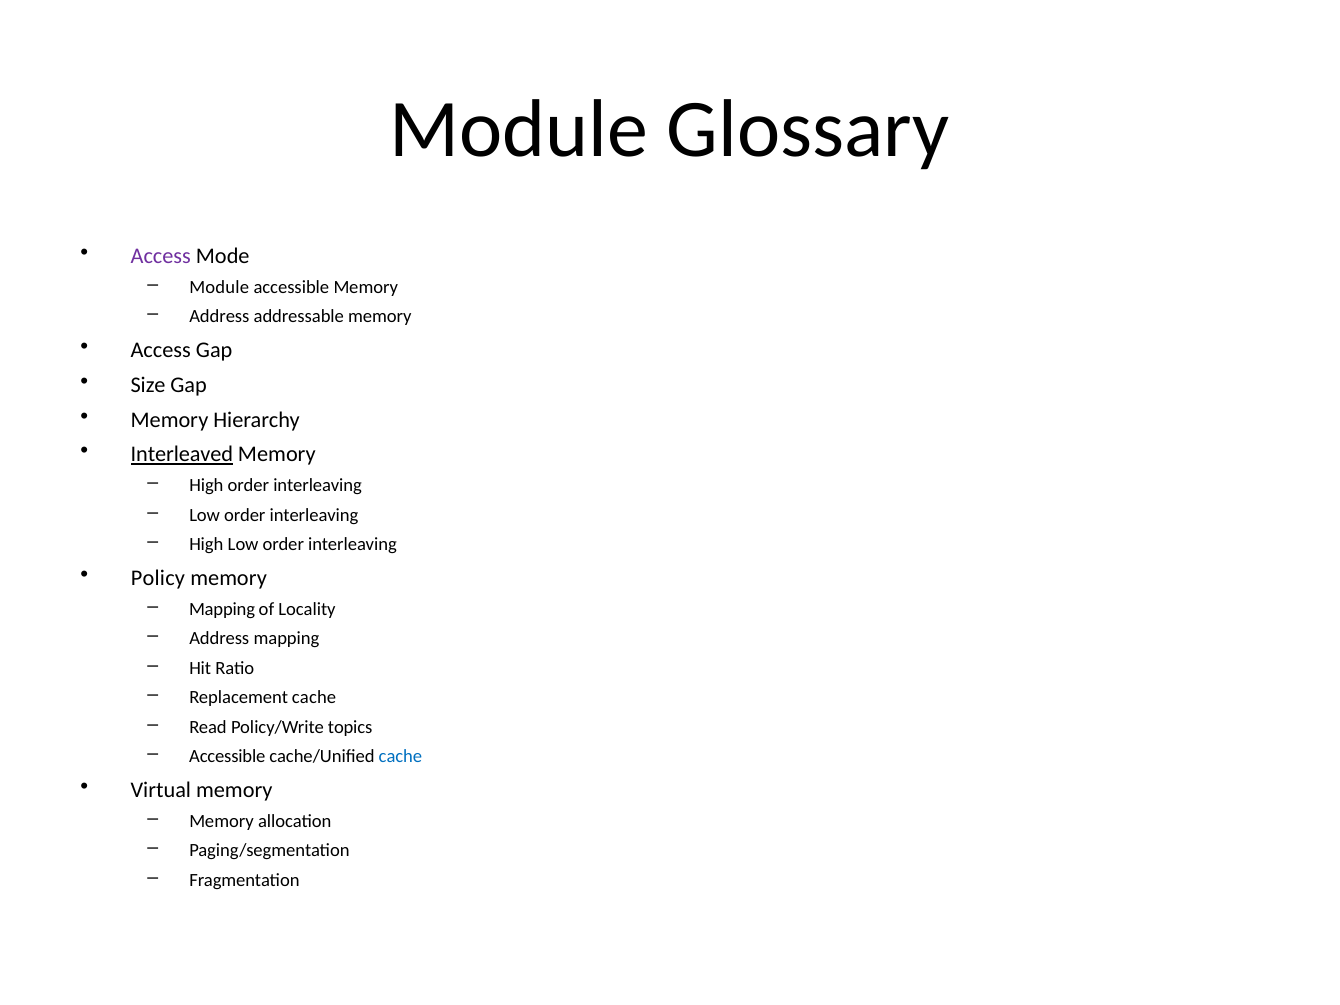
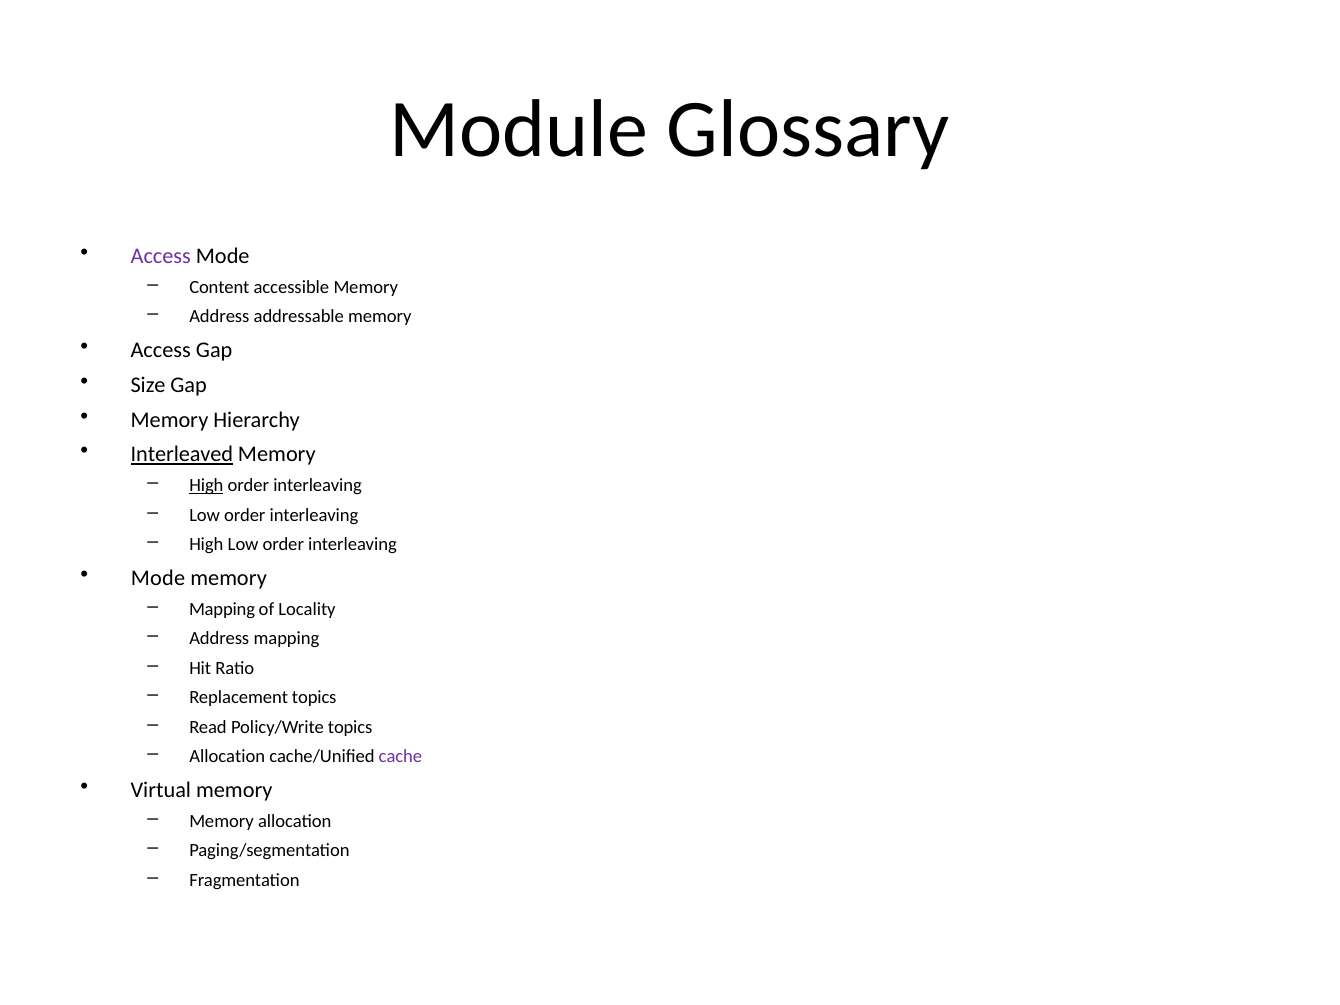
Module: Module -> Content (219, 287)
High underline: none -> present (206, 486)
Policy: Policy -> Mode (158, 578)
Replacement cache: cache -> topics (314, 698)
Accessible: Accessible -> Allocation (227, 757)
cache colour: blue -> purple (400, 757)
